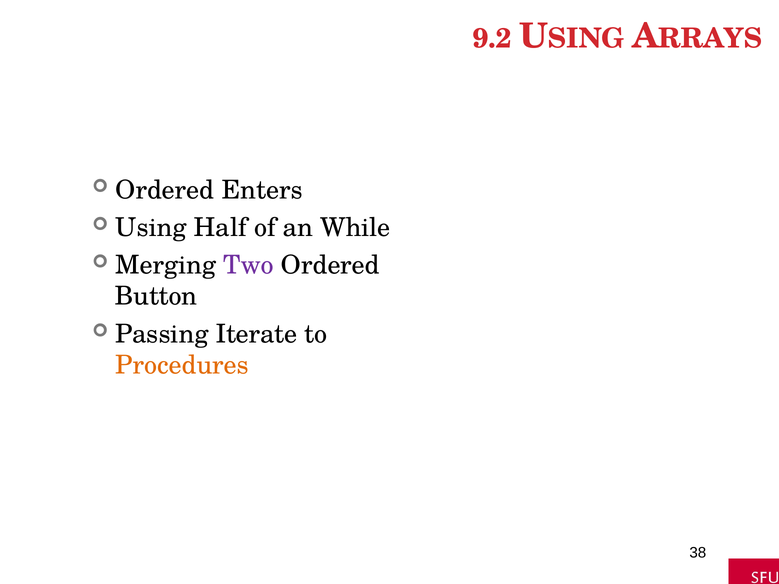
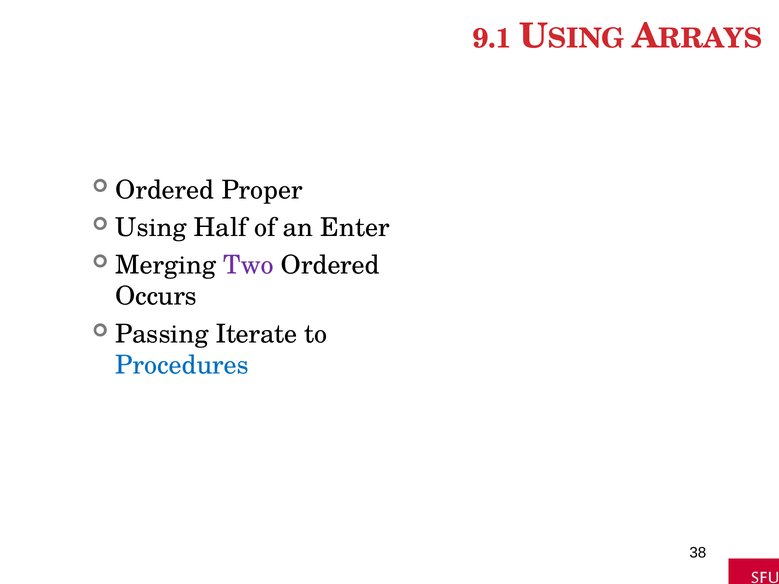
9.2: 9.2 -> 9.1 (492, 39)
Enters: Enters -> Proper (262, 190)
While: While -> Enter (355, 228)
Button: Button -> Occurs (156, 297)
Procedures colour: orange -> blue (182, 365)
